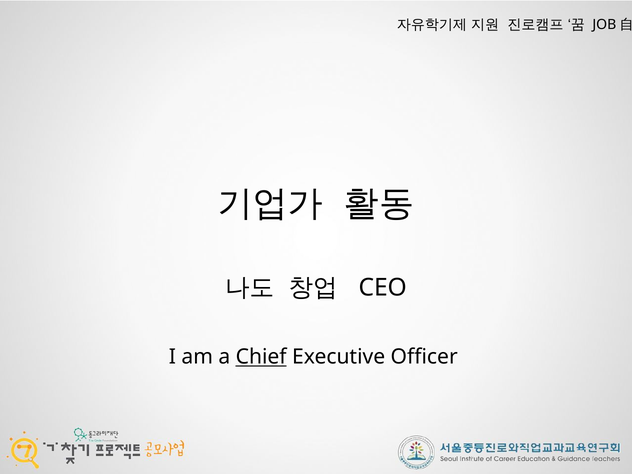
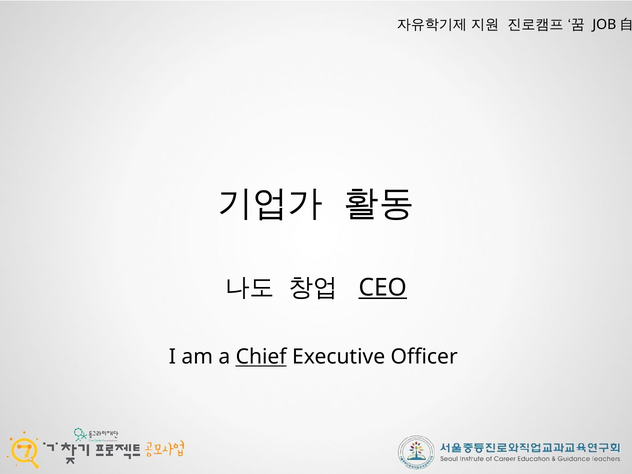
CEO underline: none -> present (383, 288)
